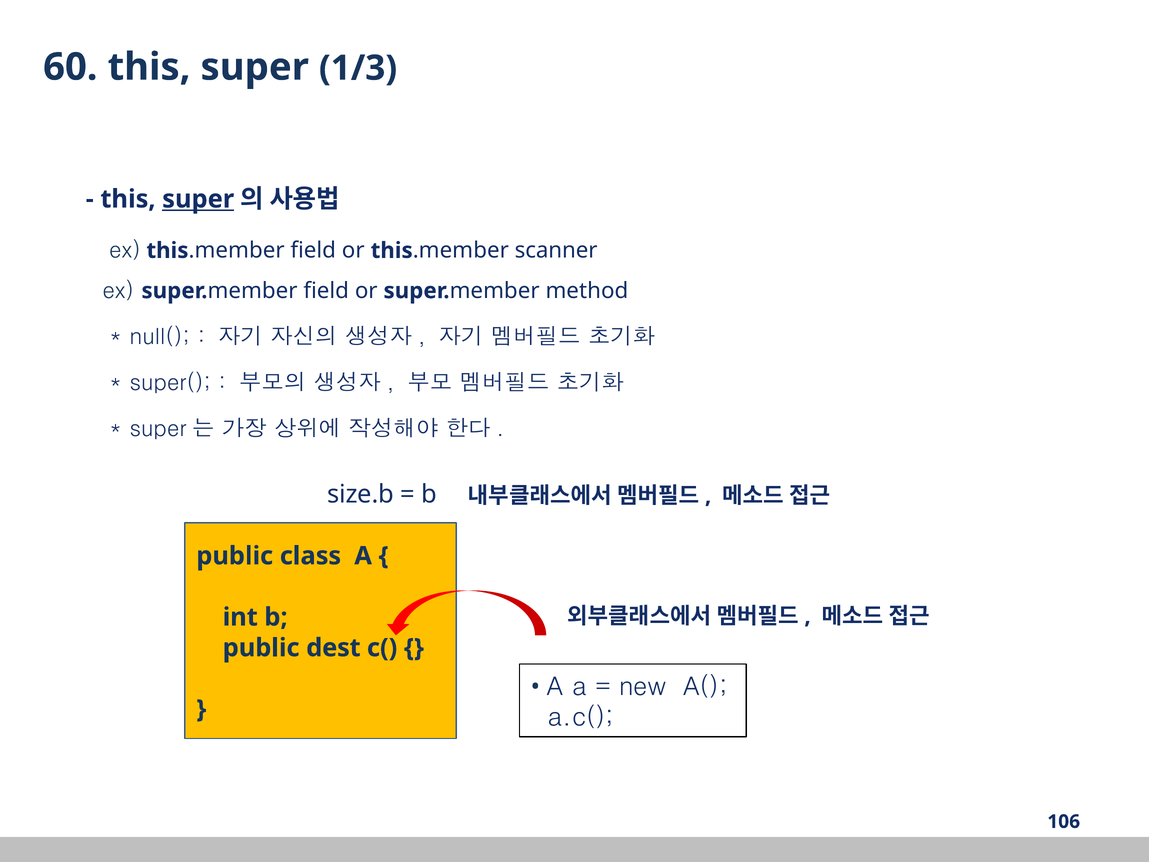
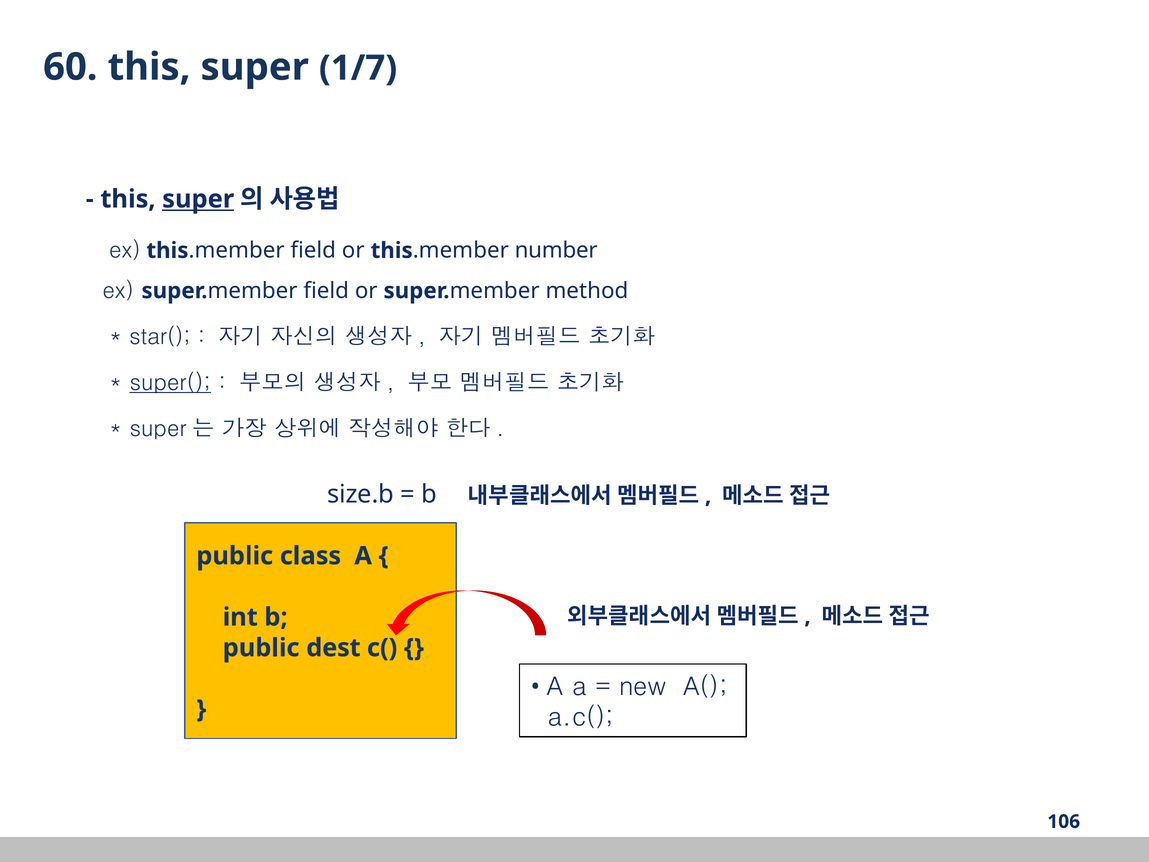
1/3: 1/3 -> 1/7 (358, 68)
scanner: scanner -> number (556, 251)
null(: null( -> star( (160, 337)
super( underline: none -> present (170, 383)
